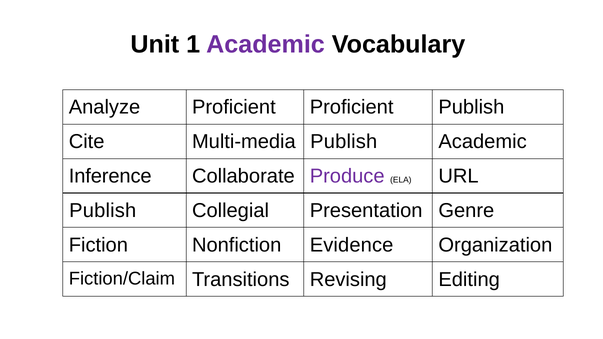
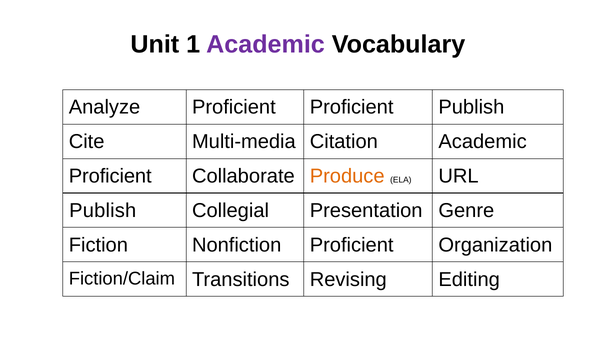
Multi-media Publish: Publish -> Citation (344, 142)
Inference: Inference -> Proficient (110, 176)
Produce colour: purple -> orange (347, 176)
Nonfiction Evidence: Evidence -> Proficient (352, 245)
